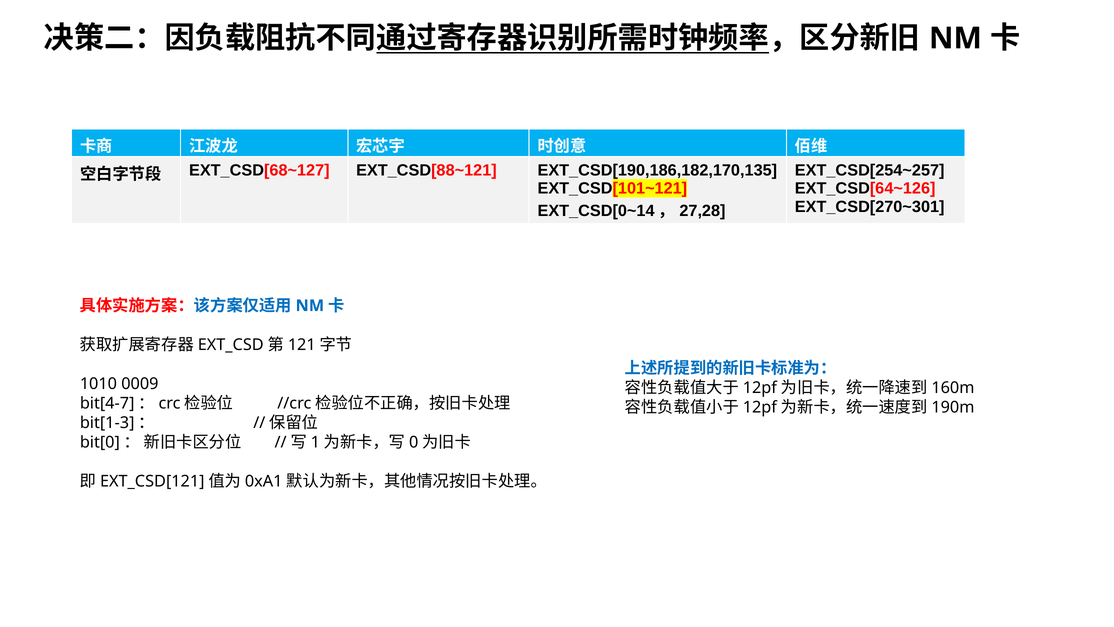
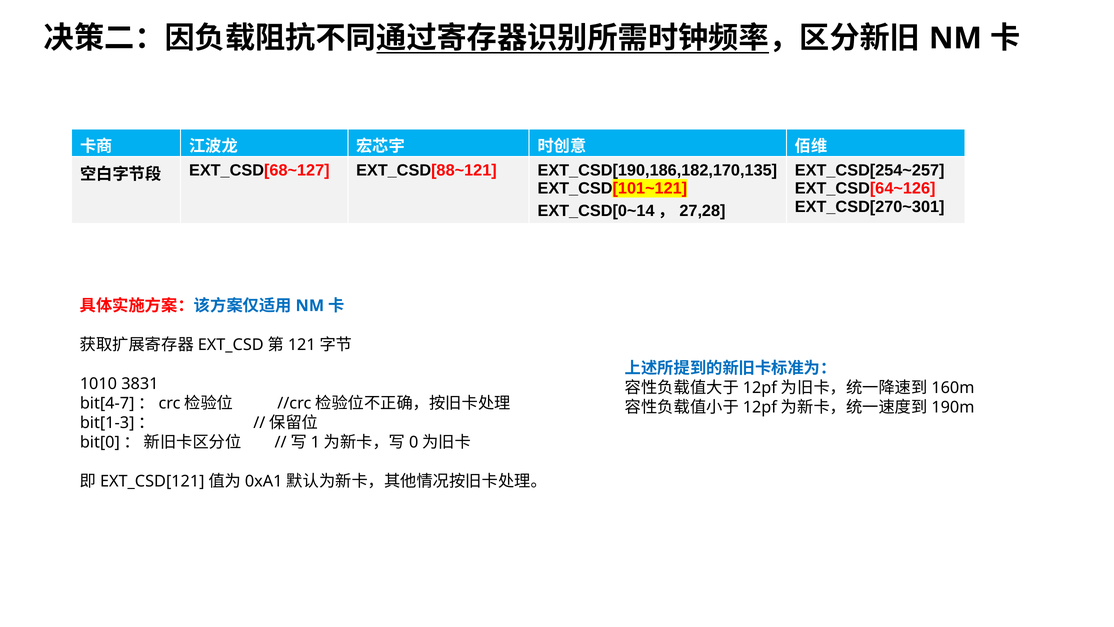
0009: 0009 -> 3831 (140, 384)
